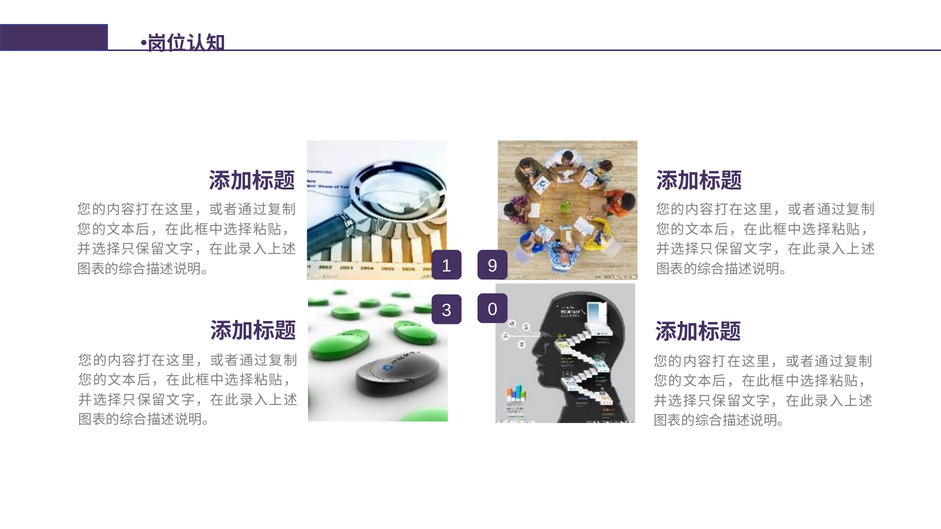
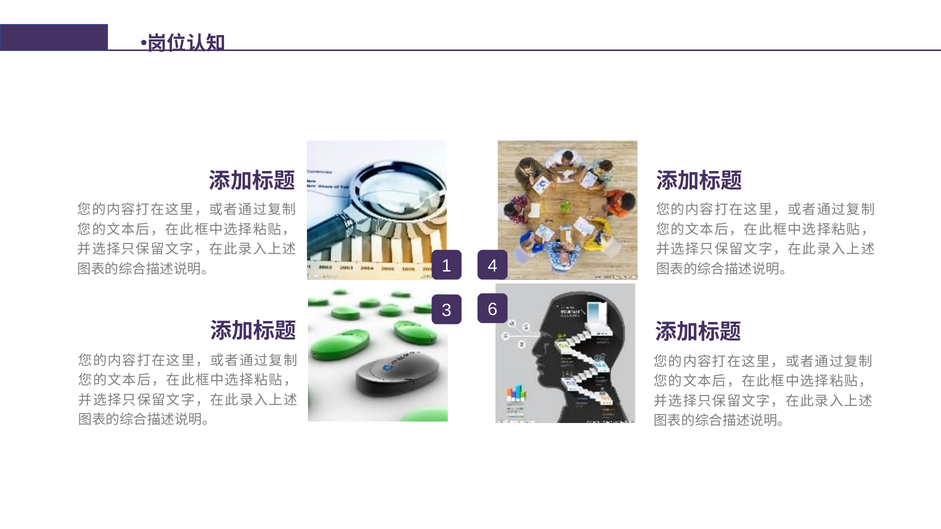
9: 9 -> 4 (493, 266)
0: 0 -> 6 (493, 310)
